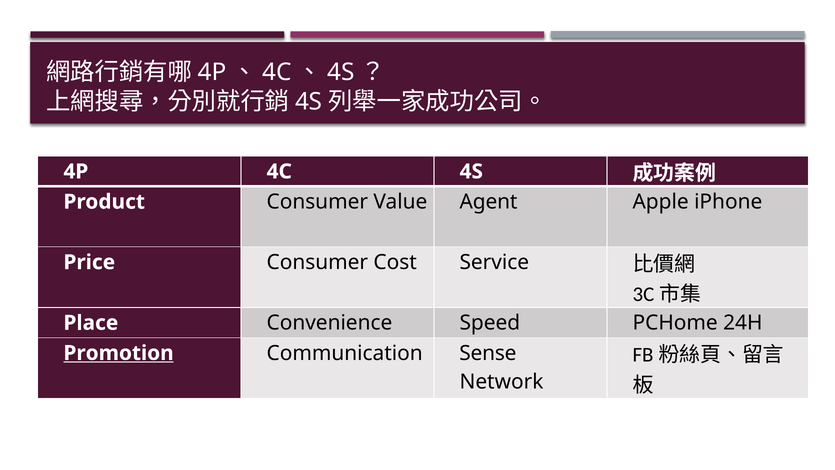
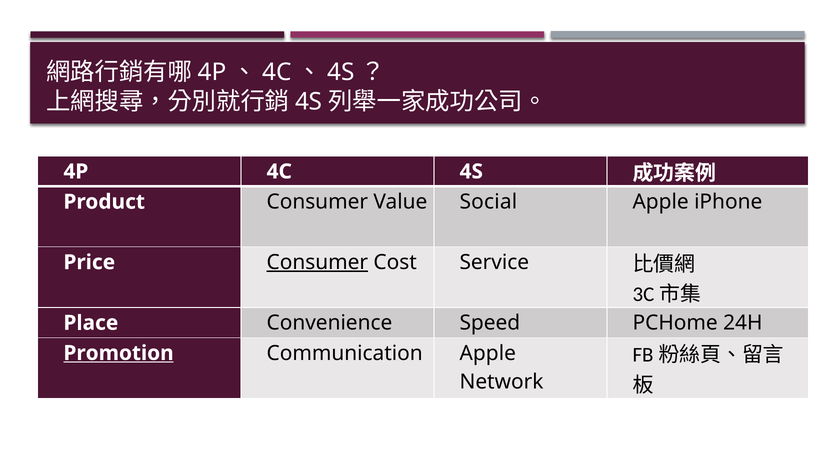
Agent: Agent -> Social (488, 202)
Consumer underline: none -> present (317, 262)
Communication Sense: Sense -> Apple (488, 353)
